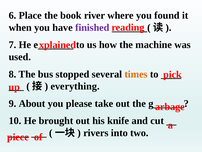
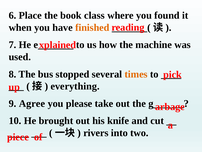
river: river -> class (94, 15)
finished colour: purple -> orange (92, 27)
About: About -> Agree (32, 103)
